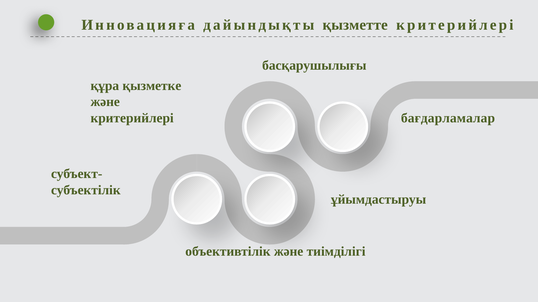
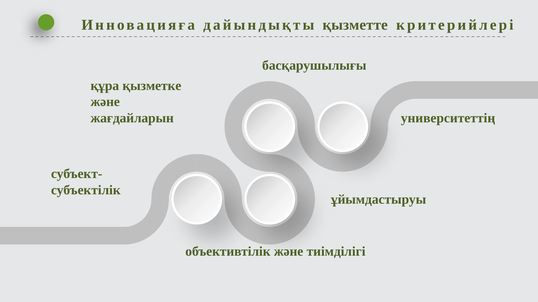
критерийлері: критерийлері -> жағдайларын (132, 118)
бағдарламалар: бағдарламалар -> университеттің (448, 118)
